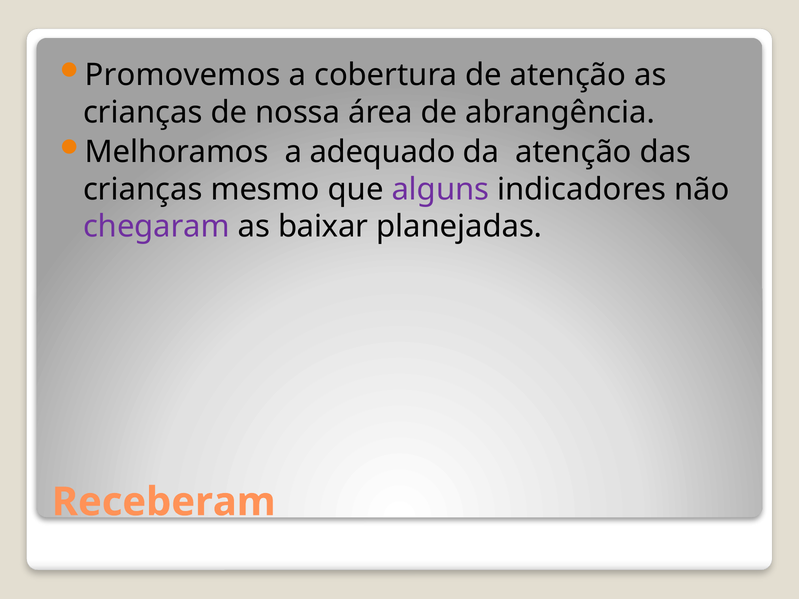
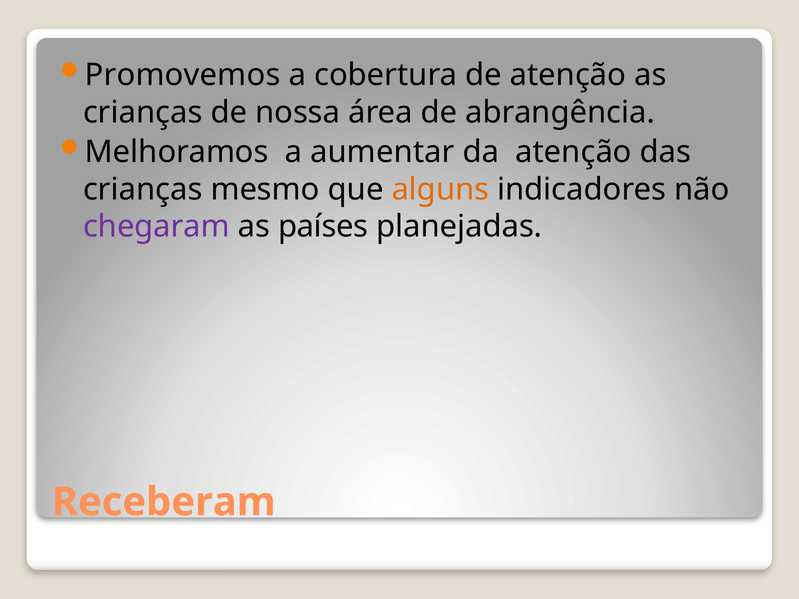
adequado: adequado -> aumentar (382, 152)
alguns colour: purple -> orange (440, 189)
baixar: baixar -> países (323, 227)
